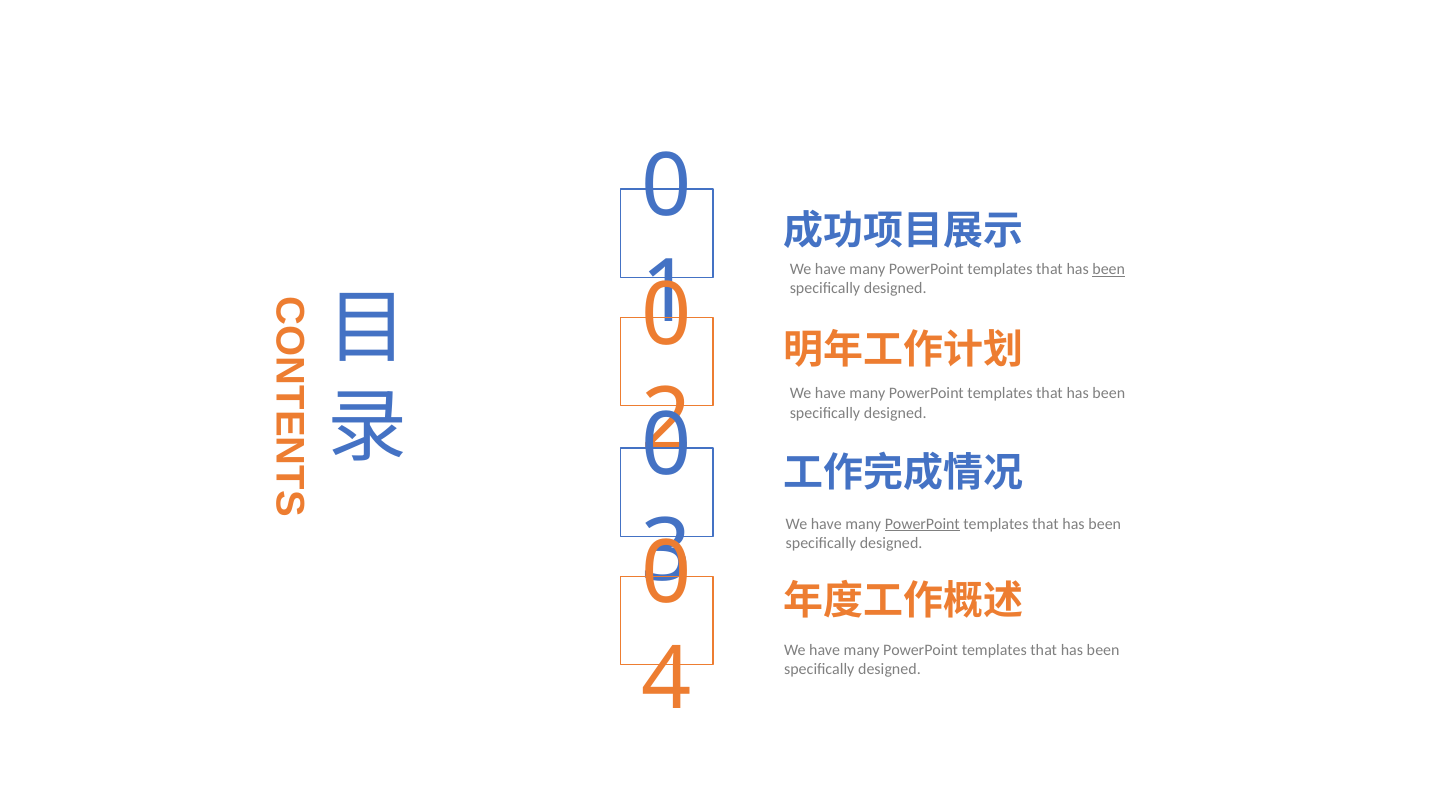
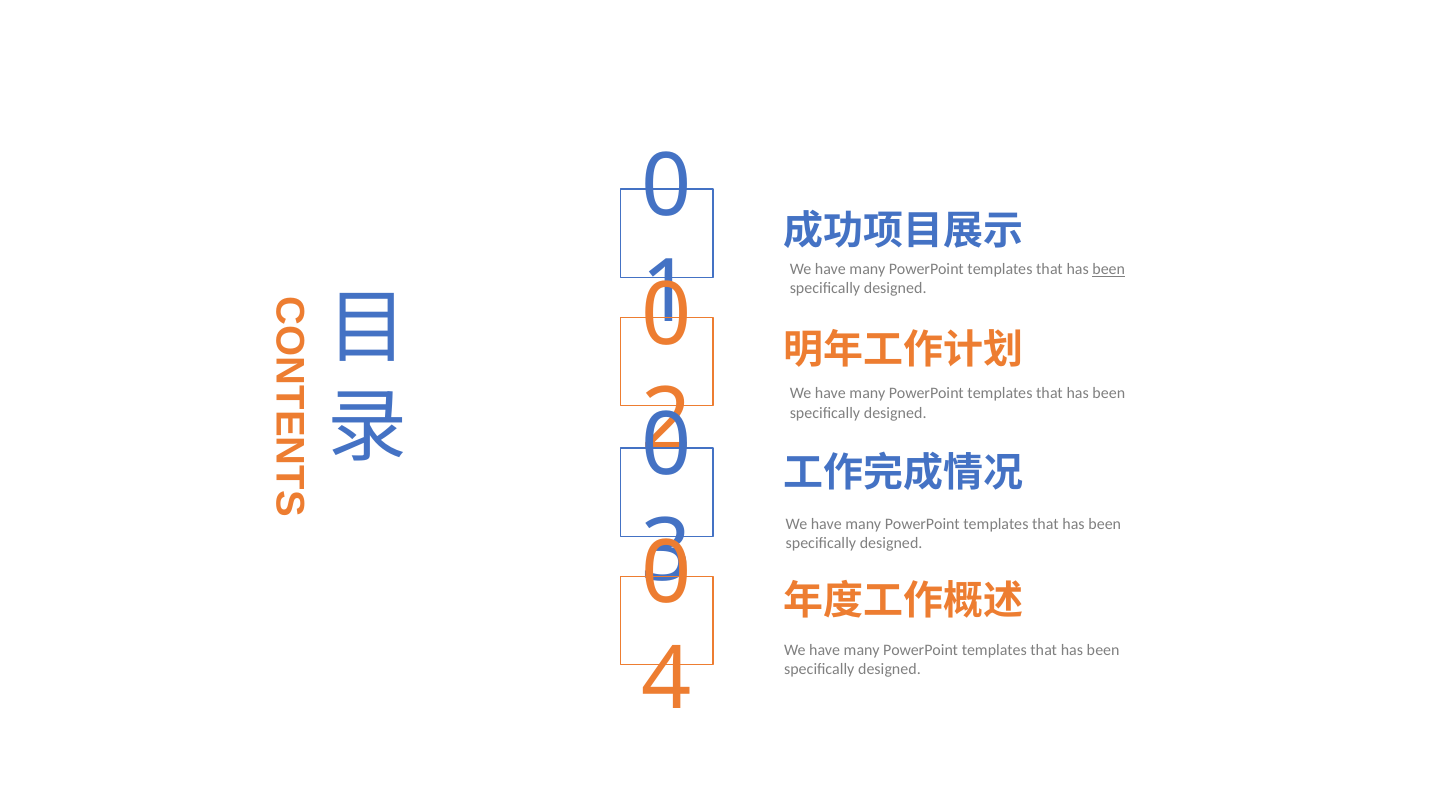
PowerPoint underline: present -> none (922, 524)
